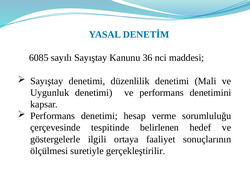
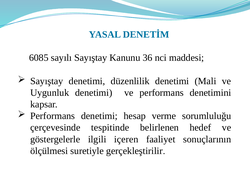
ortaya: ortaya -> içeren (126, 140)
